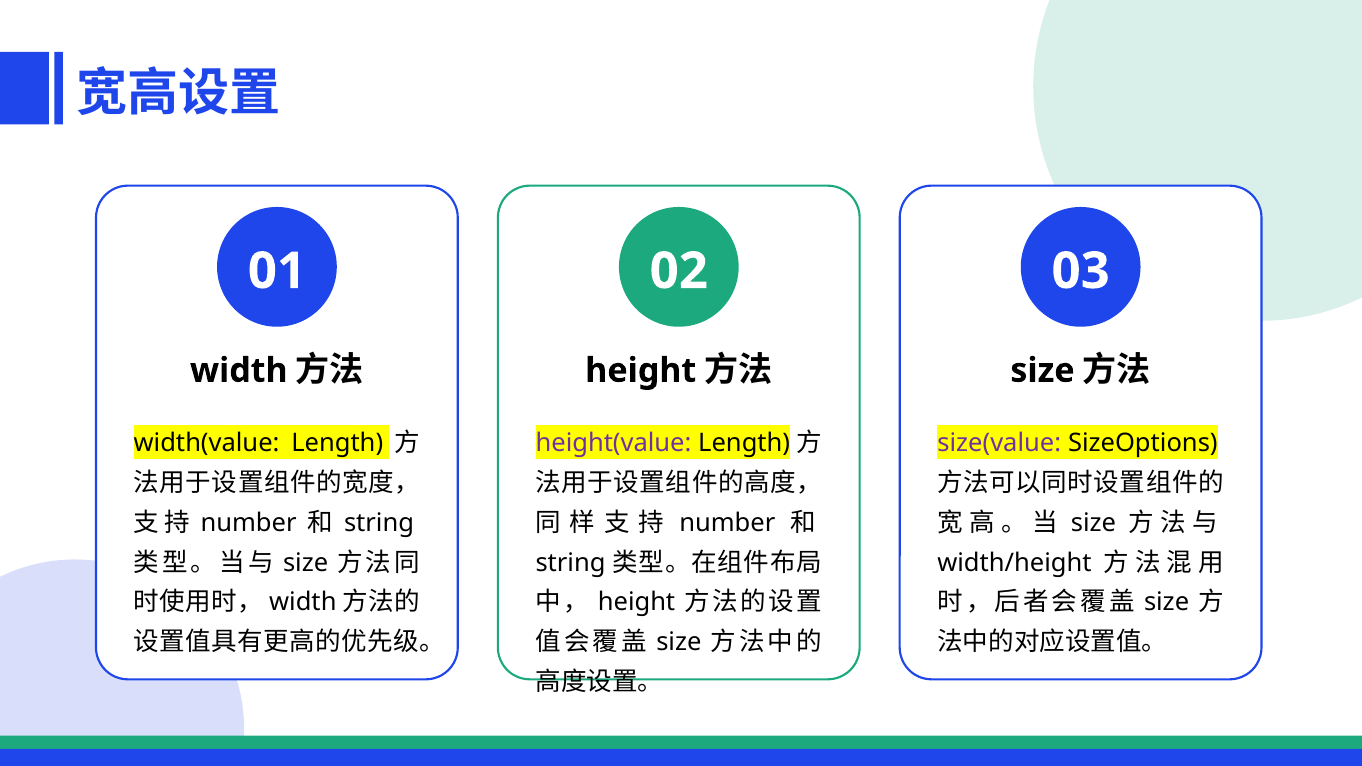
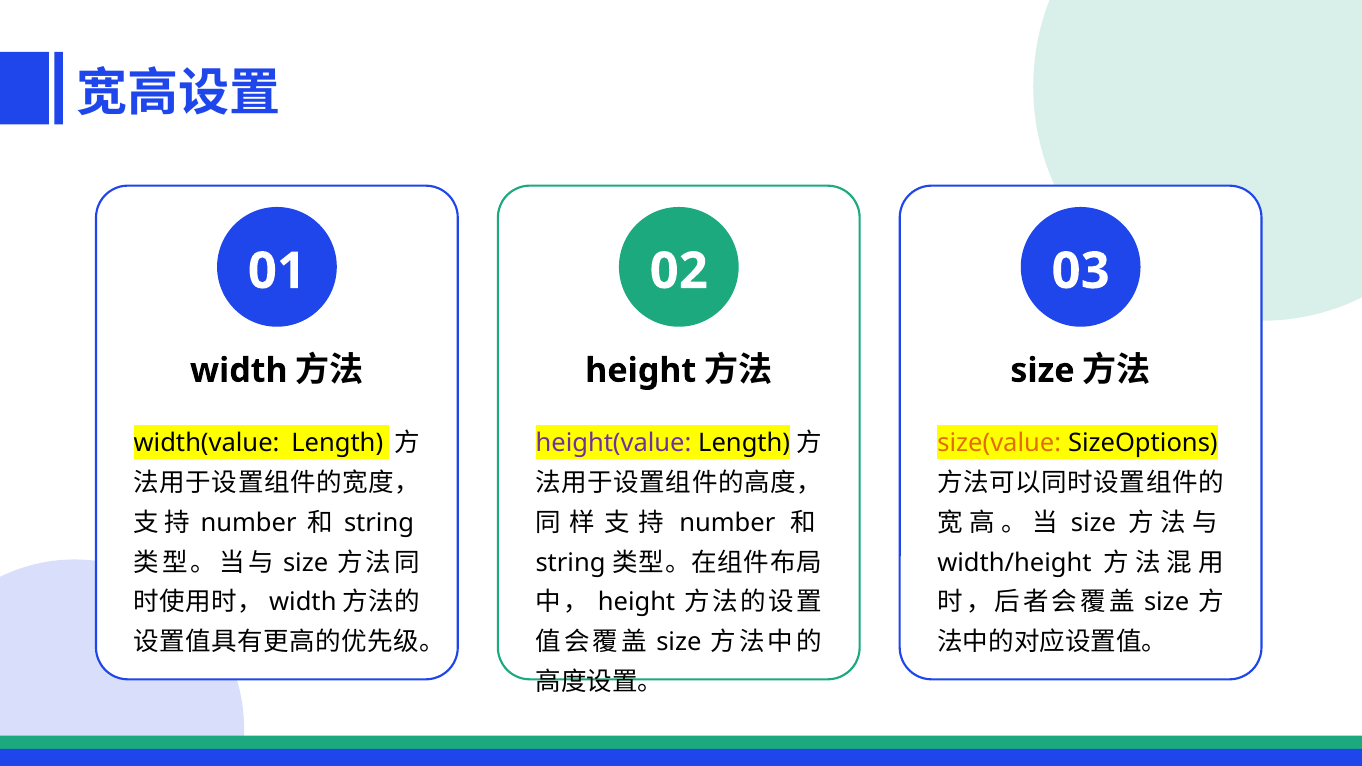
size(value colour: purple -> orange (999, 443)
